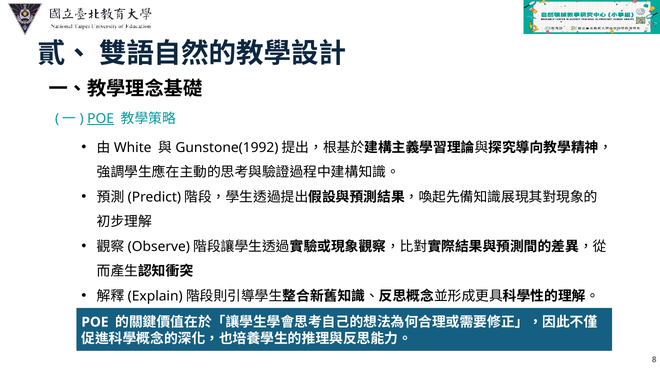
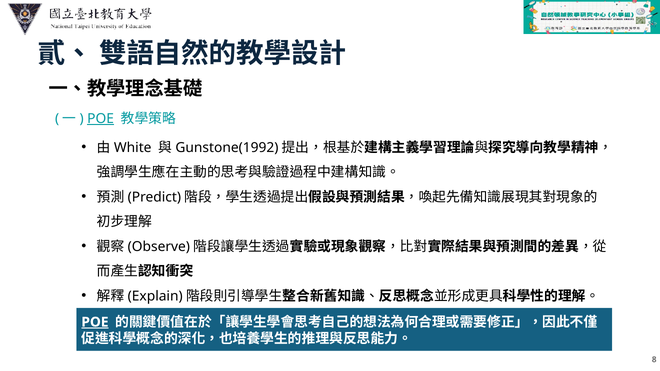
POE underline: none -> present (95, 322)
